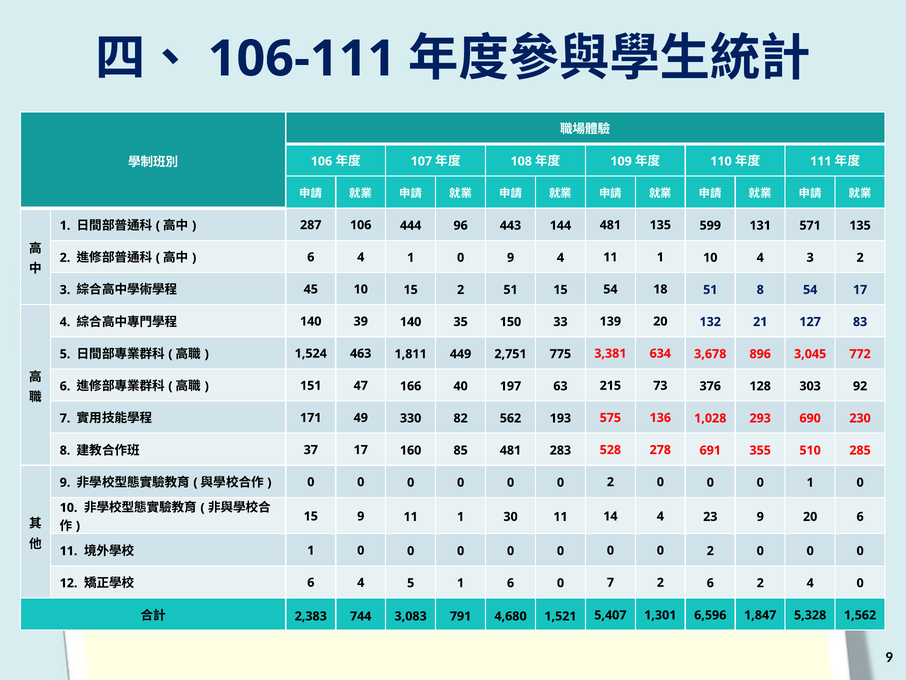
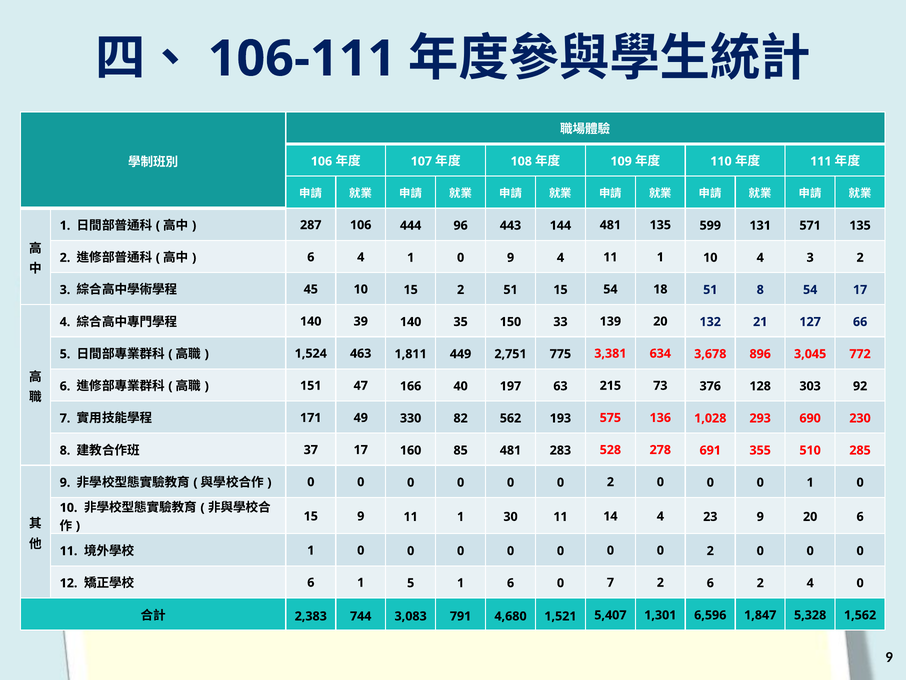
83: 83 -> 66 (860, 322)
4: 4 -> 1 (361, 582)
